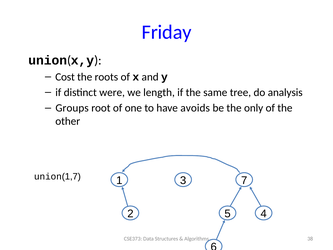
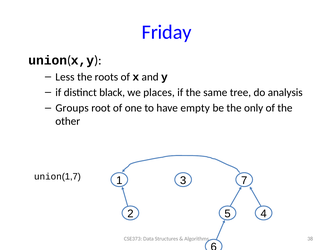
Cost: Cost -> Less (65, 77)
were: were -> black (112, 92)
length: length -> places (159, 92)
avoids: avoids -> empty (195, 108)
